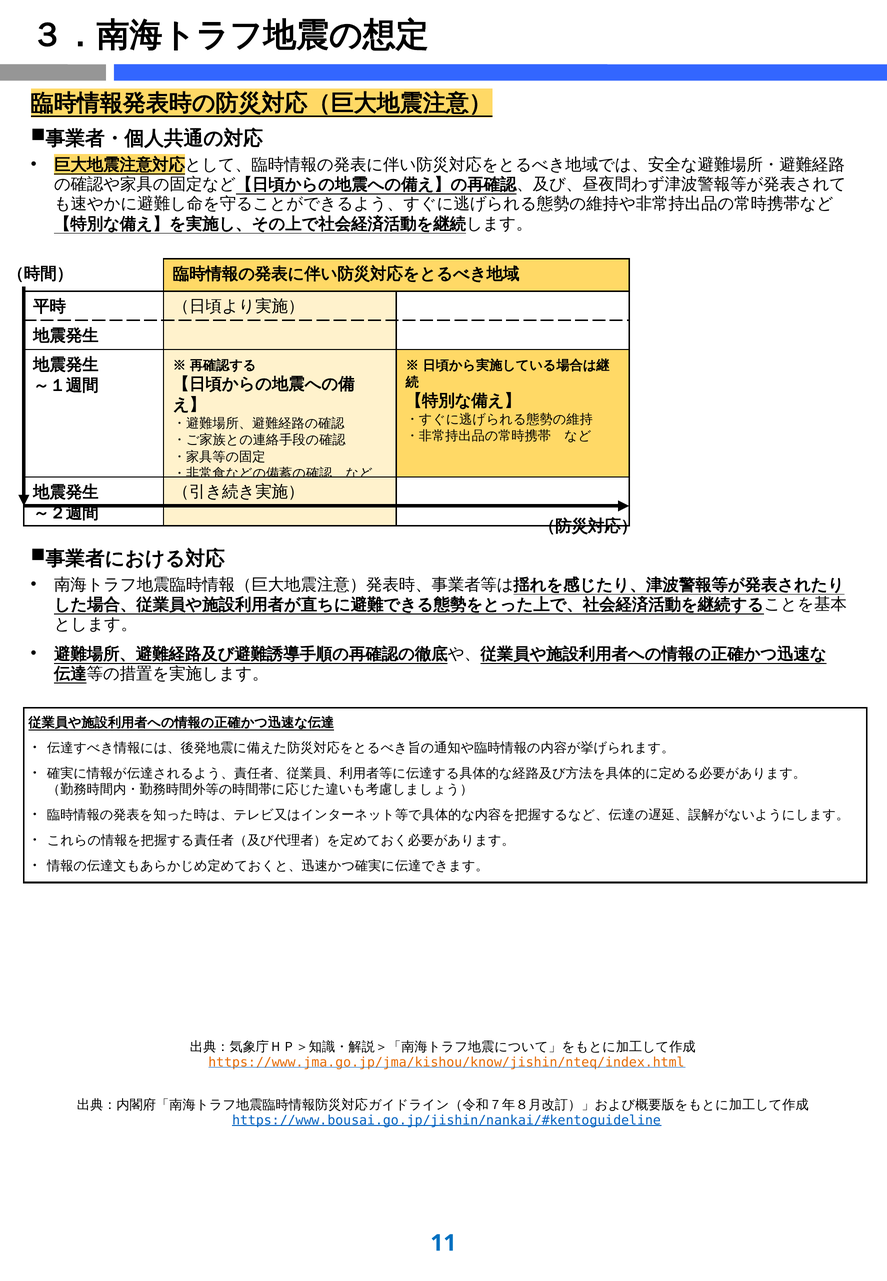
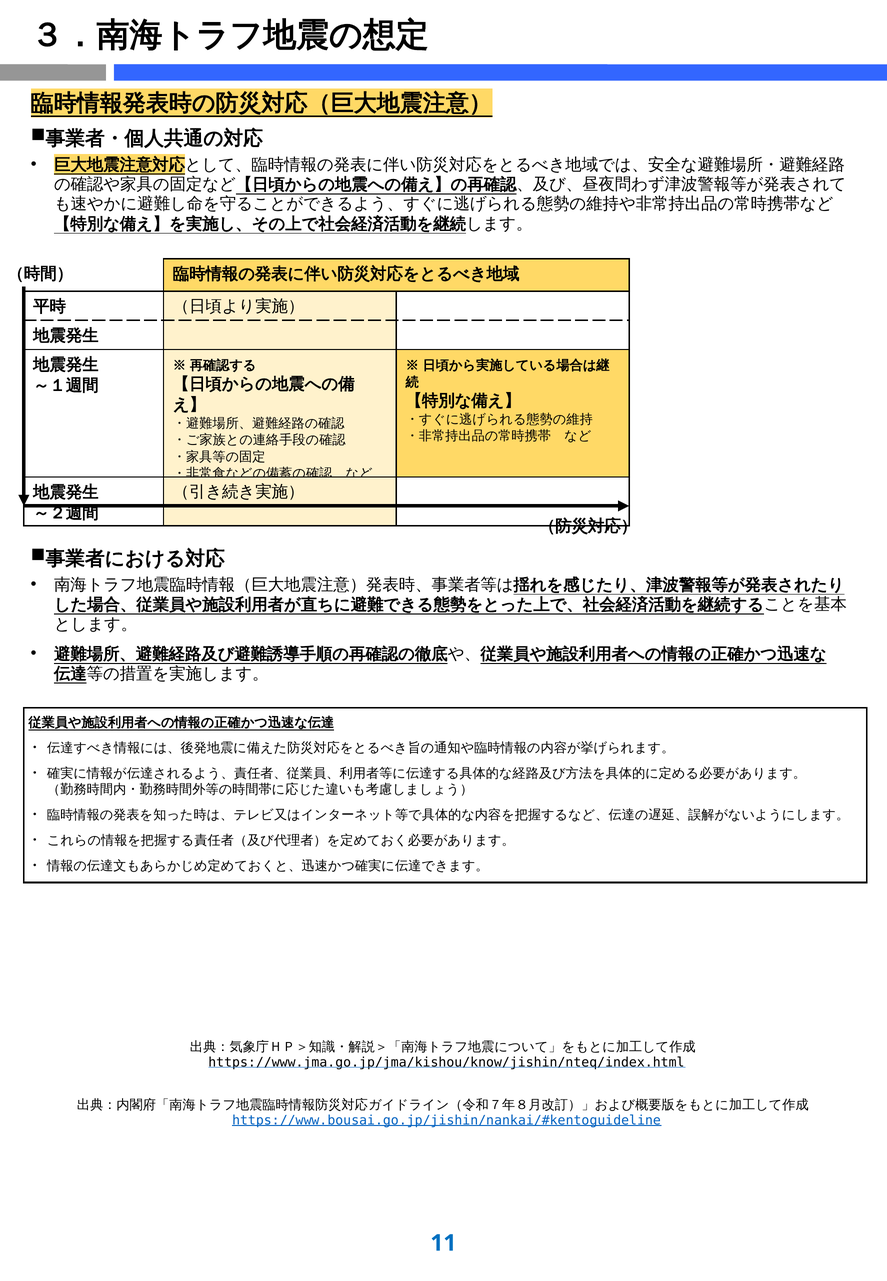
https://www.jma.go.jp/jma/kishou/know/jishin/nteq/index.html colour: orange -> black (446, 1063)
